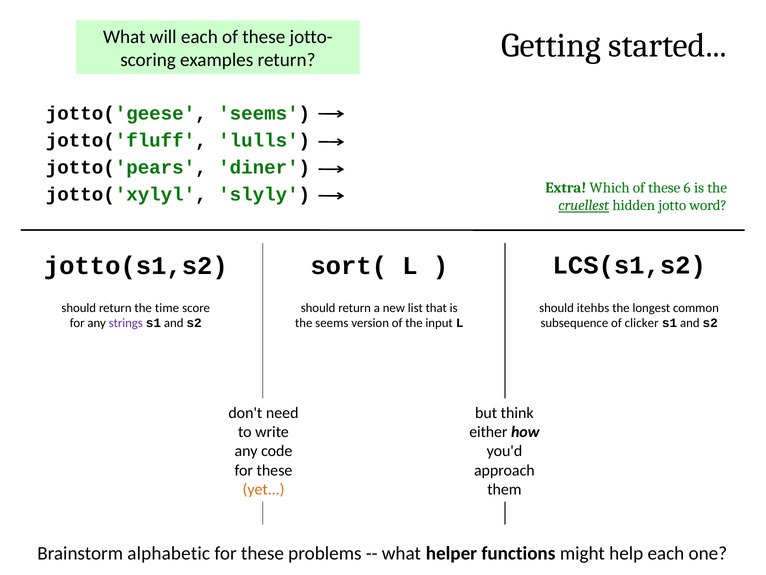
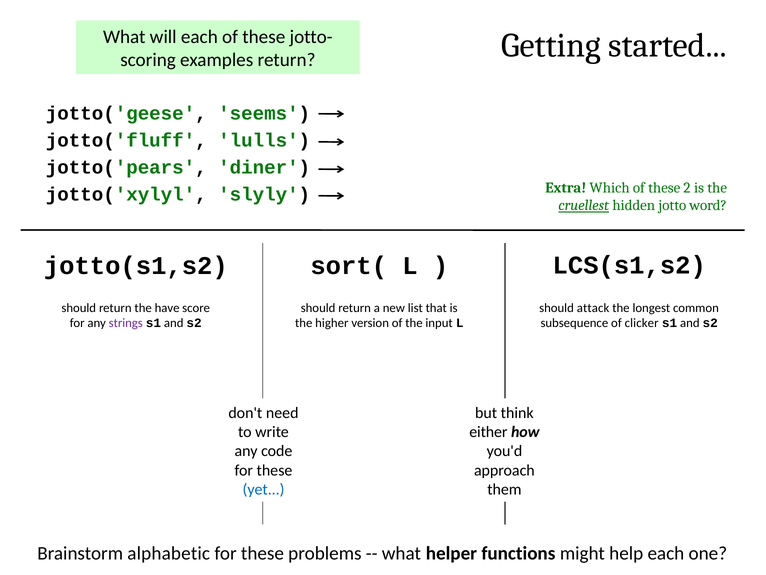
6: 6 -> 2 (687, 187)
time: time -> have (167, 308)
itehbs: itehbs -> attack (593, 308)
the seems: seems -> higher (332, 323)
yet colour: orange -> blue (264, 489)
